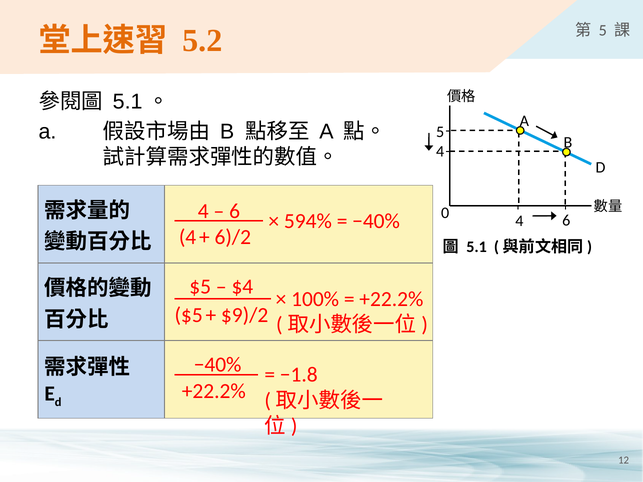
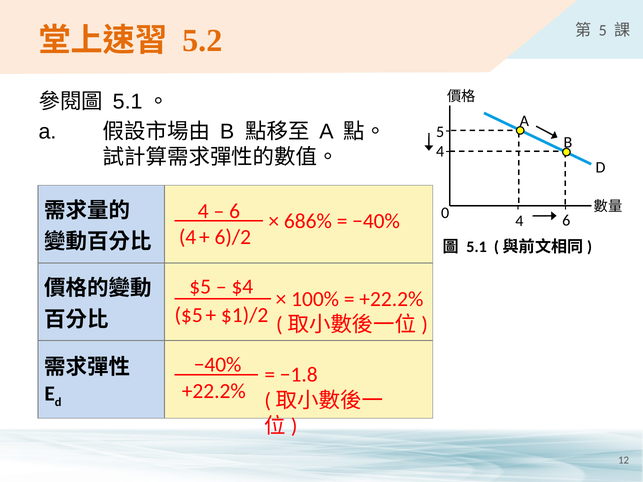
594%: 594% -> 686% (308, 221)
$9)/2: $9)/2 -> $1)/2 (245, 315)
